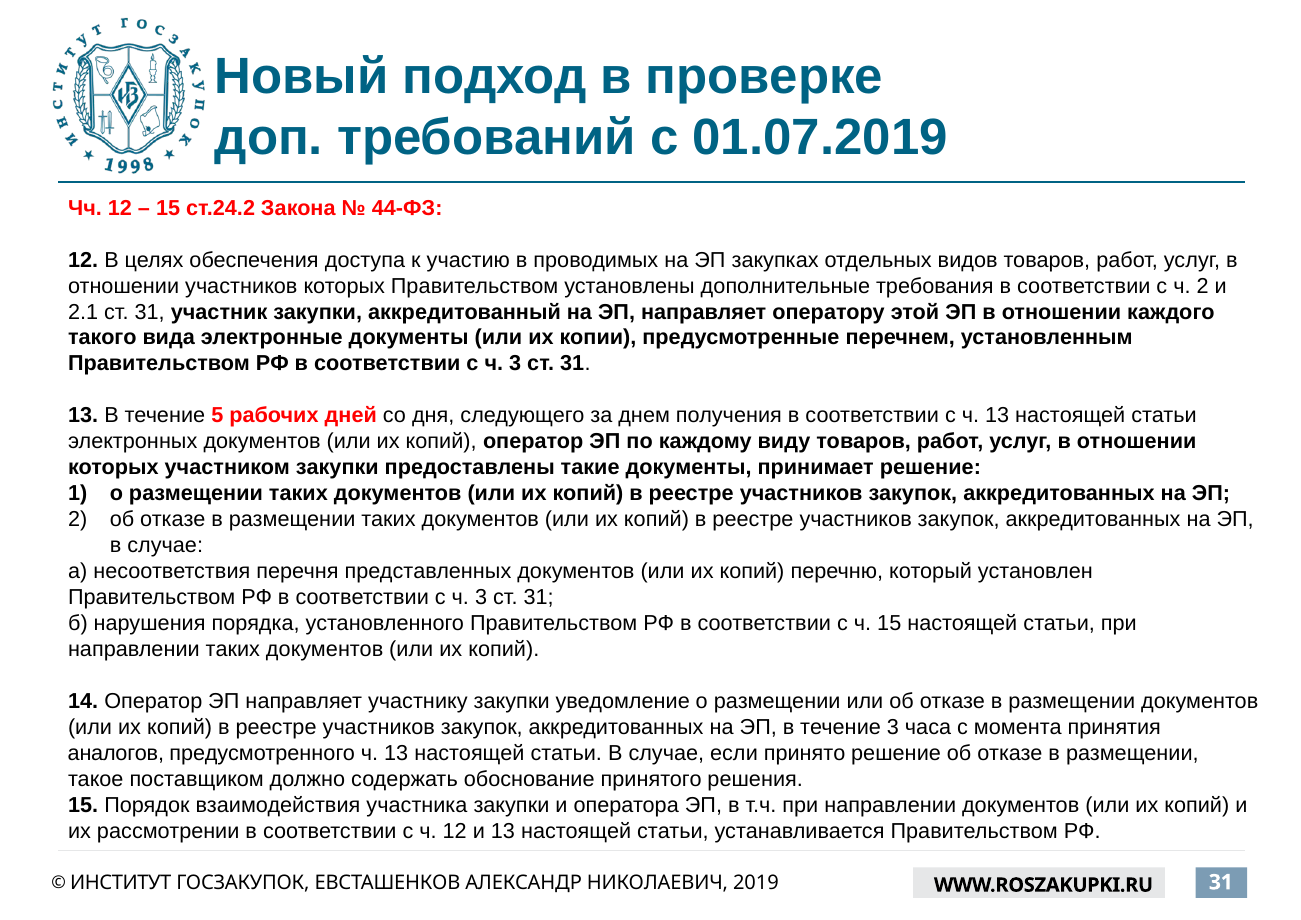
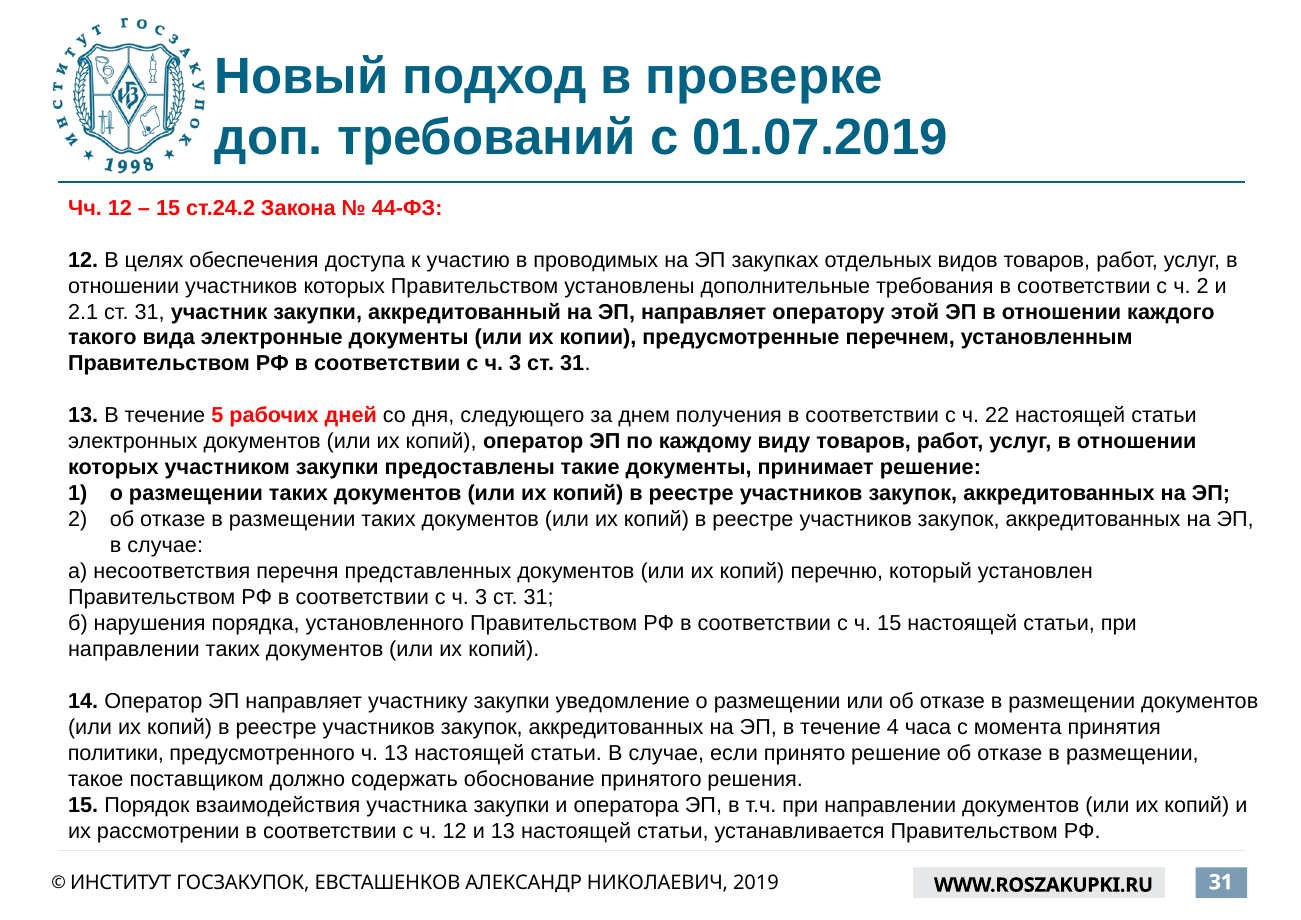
с ч 13: 13 -> 22 (997, 416)
течение 3: 3 -> 4 (893, 727)
аналогов: аналогов -> политики (116, 753)
